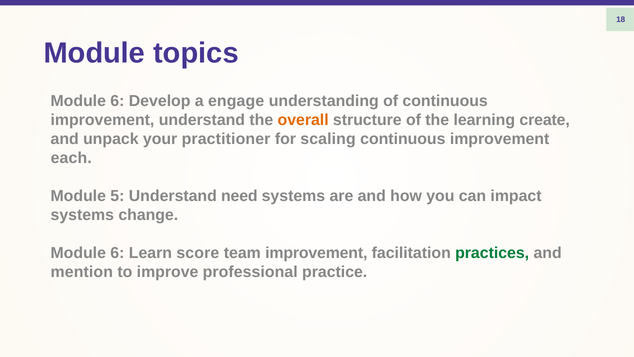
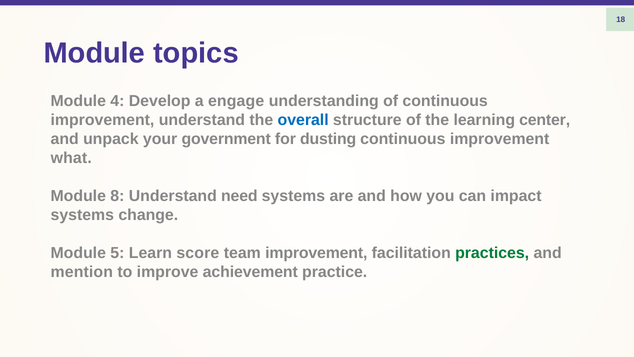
6: 6 -> 4 (117, 101)
overall colour: orange -> blue (303, 120)
create: create -> center (545, 120)
practitioner: practitioner -> government (226, 139)
scaling: scaling -> dusting (328, 139)
each: each -> what (71, 158)
5: 5 -> 8 (117, 196)
6: 6 -> 5 (117, 253)
professional: professional -> achievement (250, 272)
